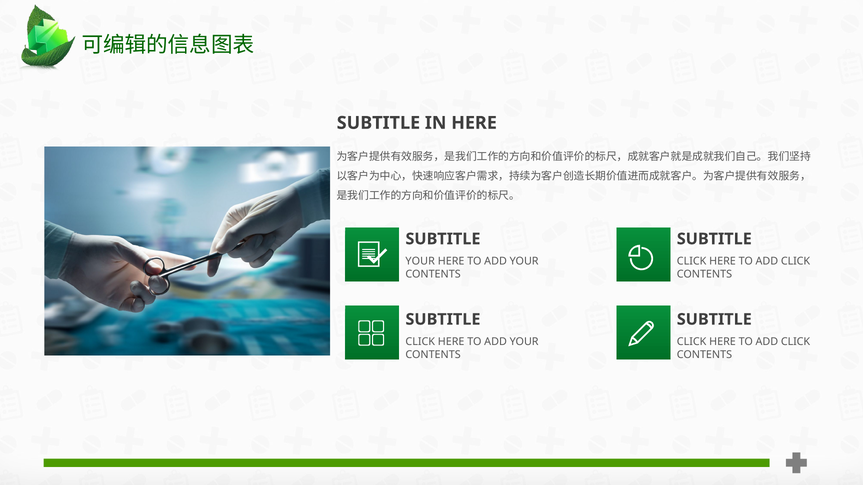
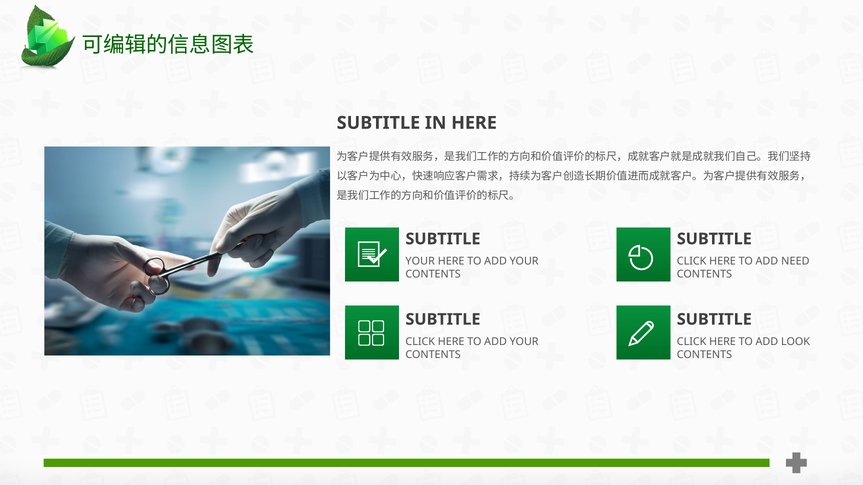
CLICK: CLICK -> NEED (795, 262)
CLICK: CLICK -> LOOK (796, 342)
